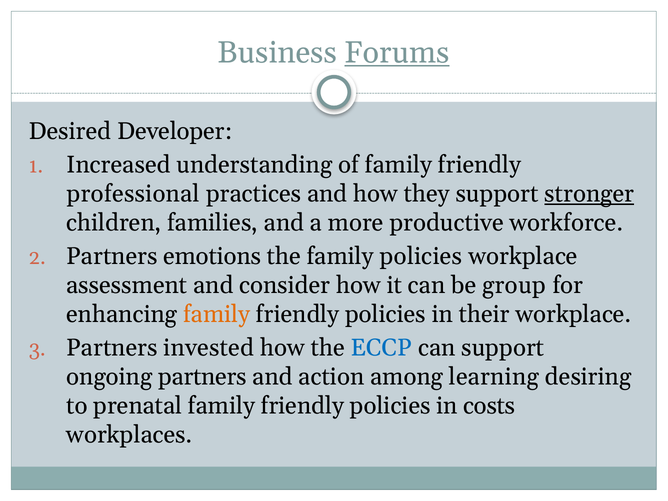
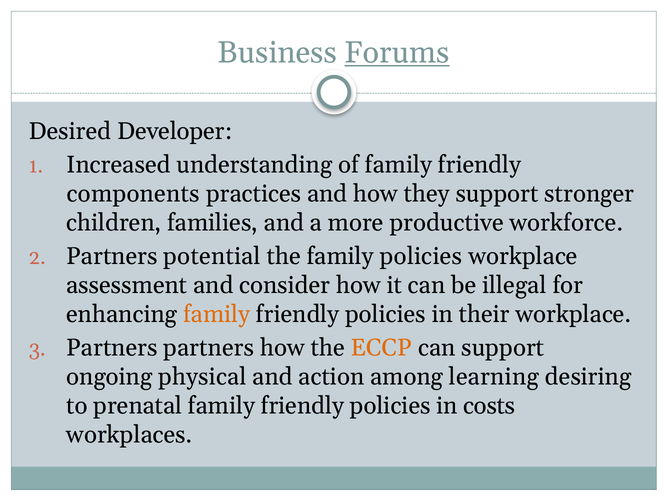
professional: professional -> components (133, 194)
stronger underline: present -> none (589, 194)
emotions: emotions -> potential (212, 256)
group: group -> illegal (514, 285)
Partners invested: invested -> partners (209, 348)
ECCP colour: blue -> orange (381, 348)
ongoing partners: partners -> physical (202, 377)
